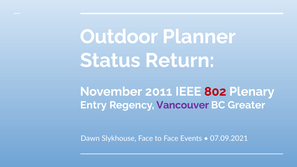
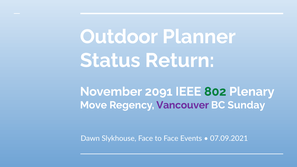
2011: 2011 -> 2091 (159, 92)
802 colour: red -> green (215, 92)
Entry: Entry -> Move (93, 105)
Greater: Greater -> Sunday (246, 105)
